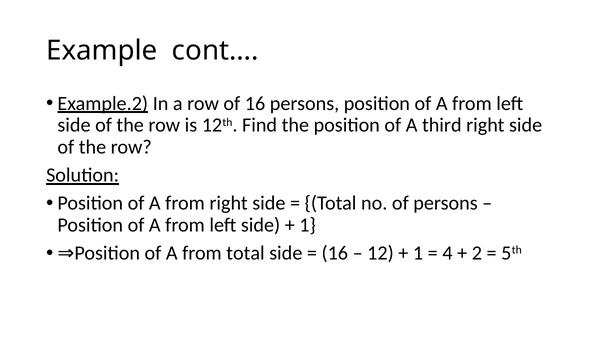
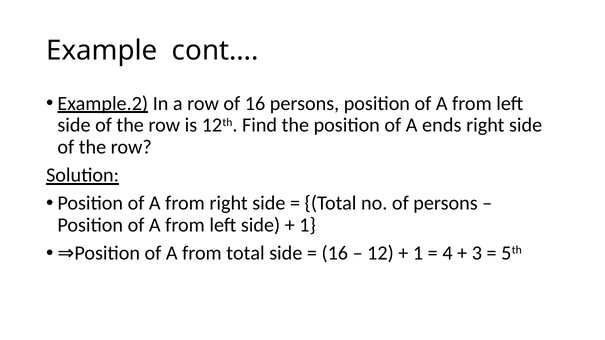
third: third -> ends (442, 125)
2: 2 -> 3 (477, 253)
